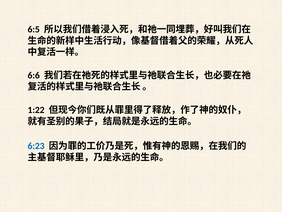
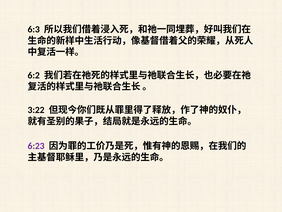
6:5: 6:5 -> 6:3 (34, 29)
6:6: 6:6 -> 6:2 (34, 75)
1:22: 1:22 -> 3:22 (36, 110)
6:23 colour: blue -> purple (36, 146)
